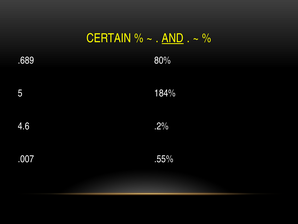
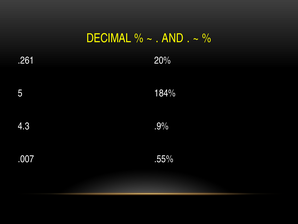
CERTAIN: CERTAIN -> DECIMAL (109, 38)
AND underline: present -> none (173, 38)
.689: .689 -> .261 (26, 60)
80%: 80% -> 20% (163, 60)
4.6: 4.6 -> 4.3 (24, 126)
.2%: .2% -> .9% (161, 126)
